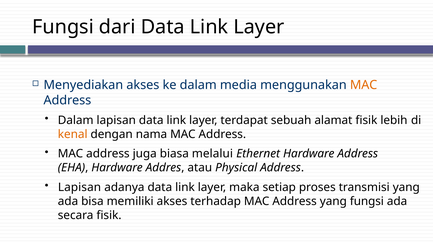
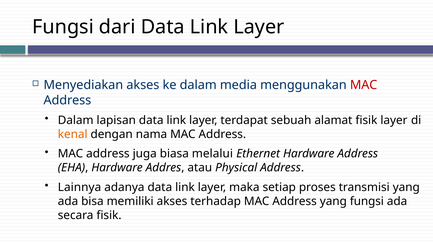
MAC colour: orange -> red (364, 85)
fisik lebih: lebih -> layer (394, 120)
Lapisan: Lapisan -> Lainnya (79, 188)
